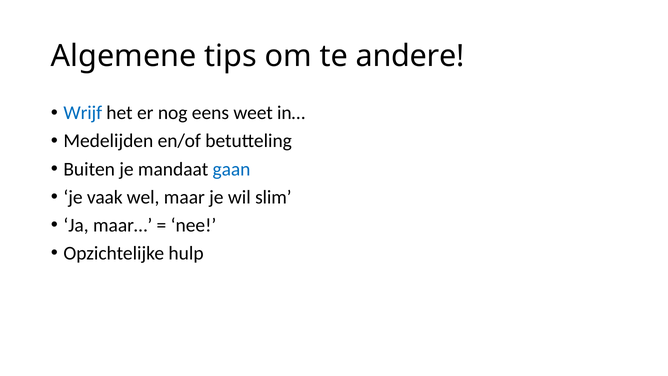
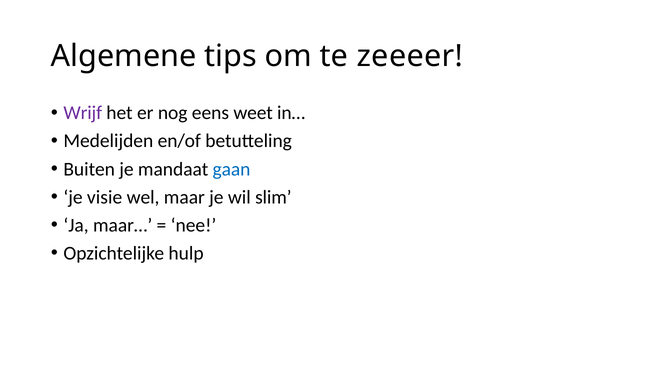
andere: andere -> zeeeer (410, 56)
Wrijf colour: blue -> purple (83, 113)
vaak: vaak -> visie (105, 197)
